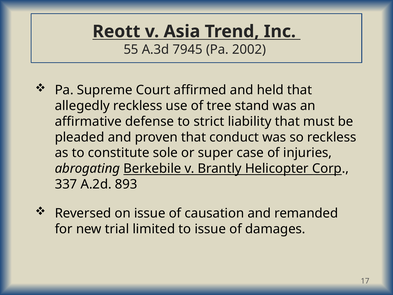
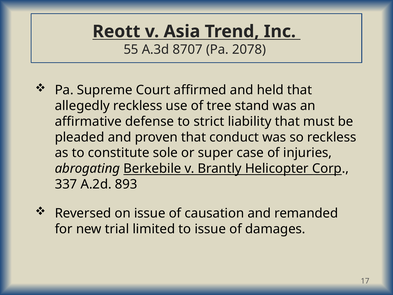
7945: 7945 -> 8707 (188, 49)
2002: 2002 -> 2078 (249, 49)
